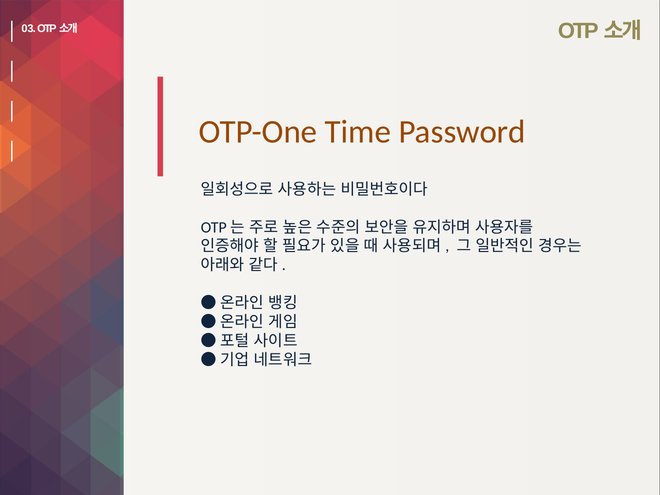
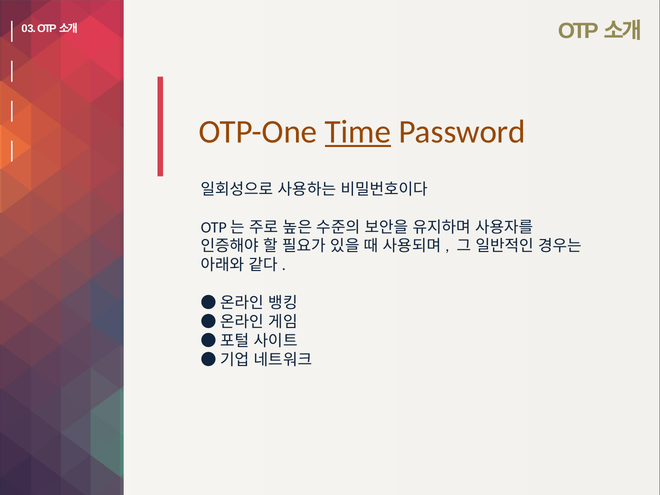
Time underline: none -> present (358, 132)
